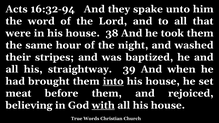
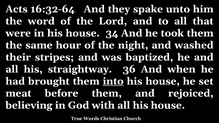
16:32-94: 16:32-94 -> 16:32-64 (53, 9)
38: 38 -> 34 (112, 33)
39: 39 -> 36 (129, 69)
with underline: present -> none (103, 105)
